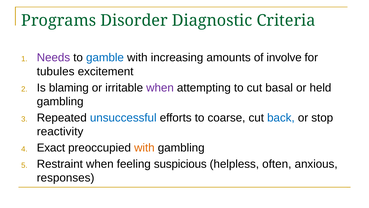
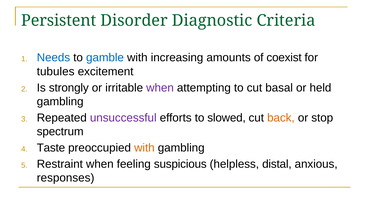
Programs: Programs -> Persistent (59, 21)
Needs colour: purple -> blue (53, 58)
involve: involve -> coexist (284, 58)
blaming: blaming -> strongly (69, 88)
unsuccessful colour: blue -> purple (123, 118)
coarse: coarse -> slowed (227, 118)
back colour: blue -> orange (281, 118)
reactivity: reactivity -> spectrum (60, 131)
Exact: Exact -> Taste (51, 147)
often: often -> distal (277, 164)
